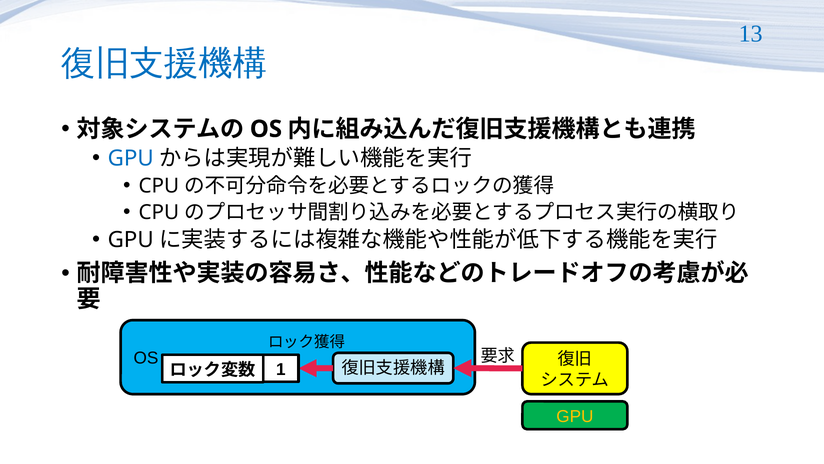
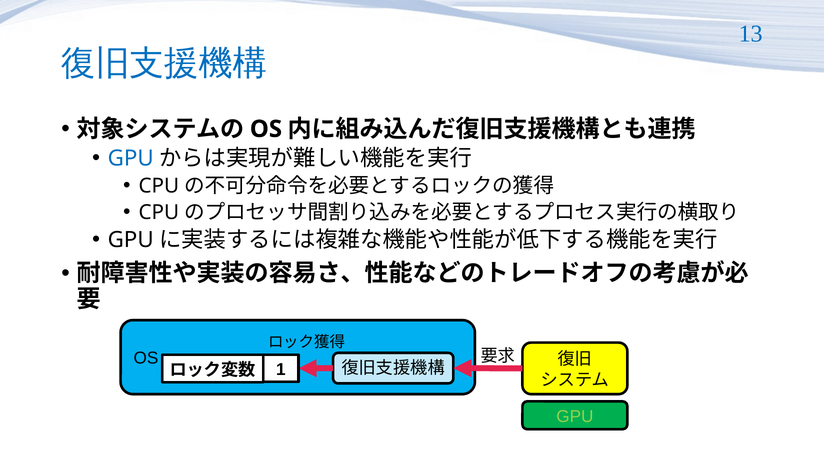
GPU colour: yellow -> light green (575, 416)
